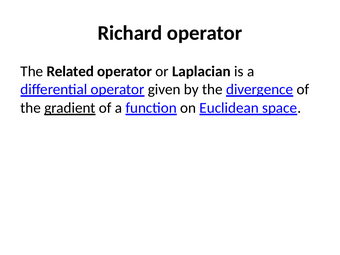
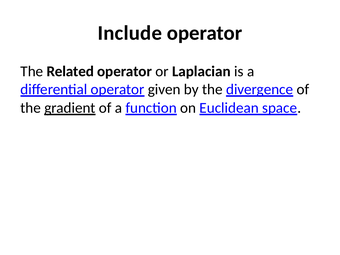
Richard: Richard -> Include (130, 33)
